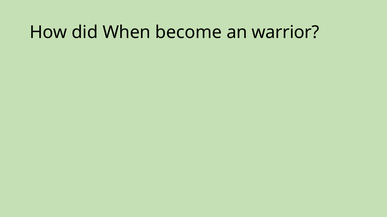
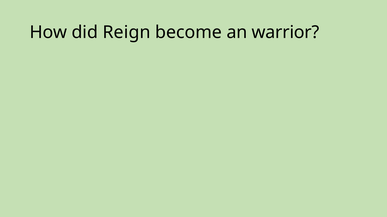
When: When -> Reign (127, 33)
